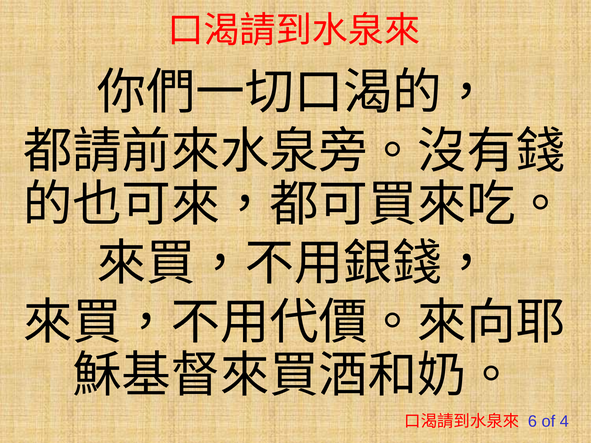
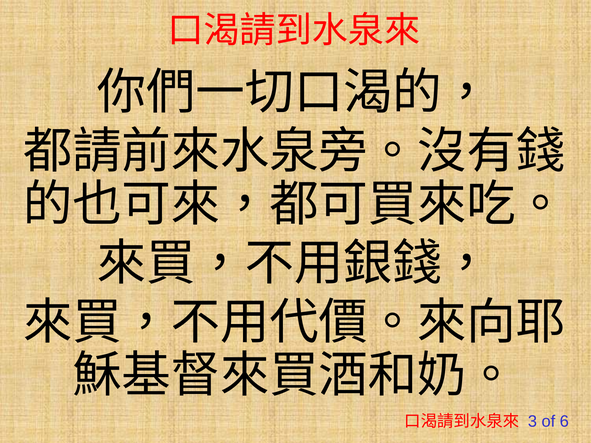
6: 6 -> 3 (532, 422)
4: 4 -> 6 (564, 422)
